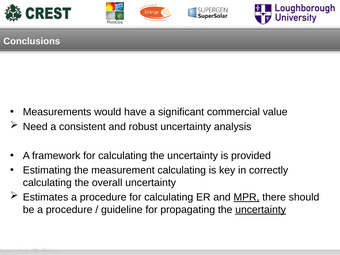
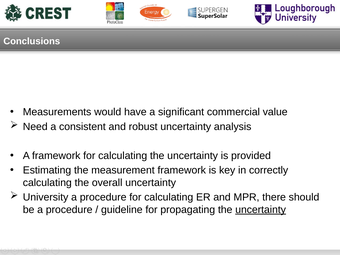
measurement calculating: calculating -> framework (182, 170)
Estimates: Estimates -> University (46, 197)
MPR underline: present -> none (246, 197)
